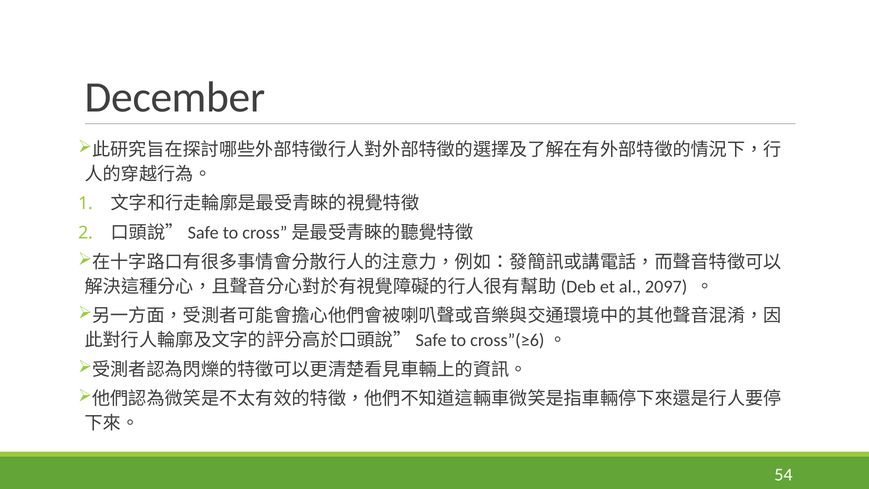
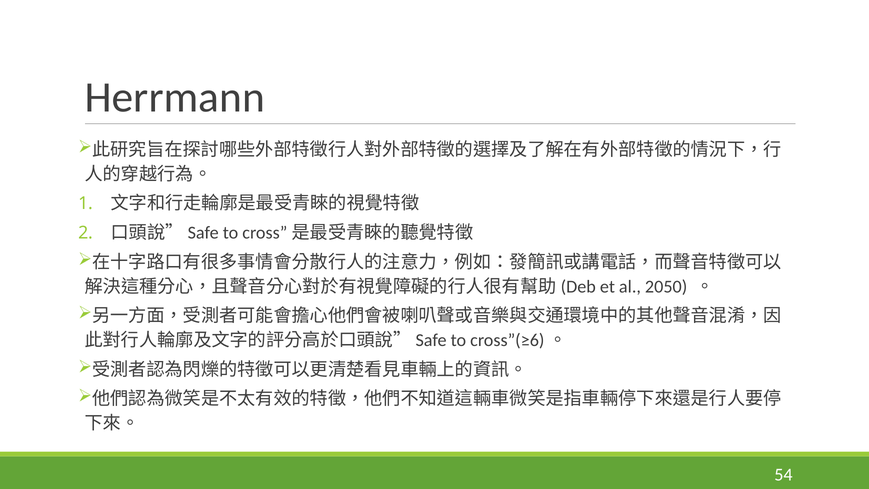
December: December -> Herrmann (175, 97)
2097: 2097 -> 2050 (666, 286)
